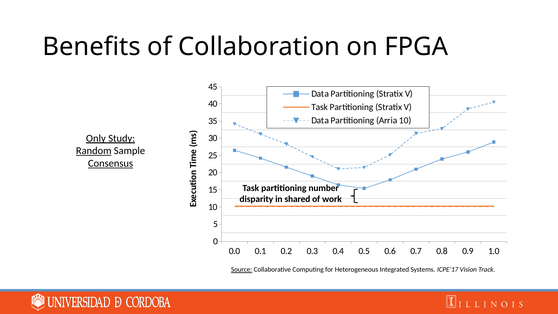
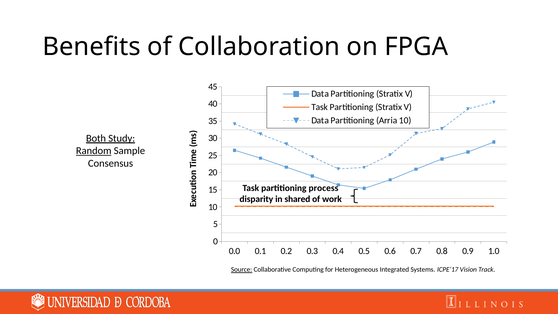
Only: Only -> Both (96, 138)
Consensus underline: present -> none (111, 163)
number: number -> process (324, 188)
